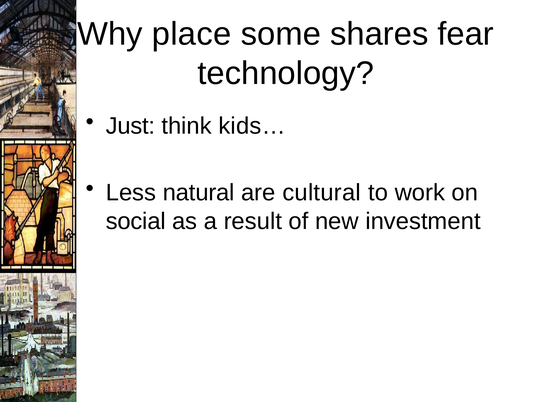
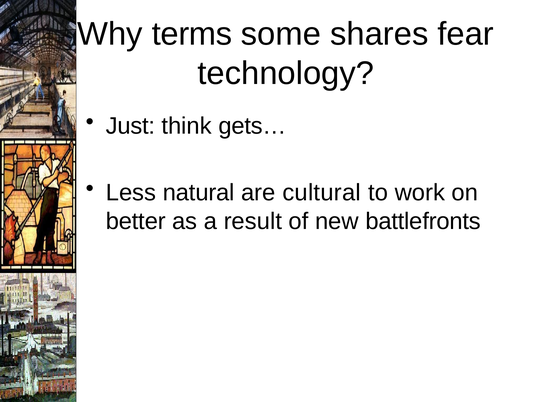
place: place -> terms (192, 34)
kids…: kids… -> gets… (252, 126)
social: social -> better (136, 221)
investment: investment -> battlefronts (423, 221)
